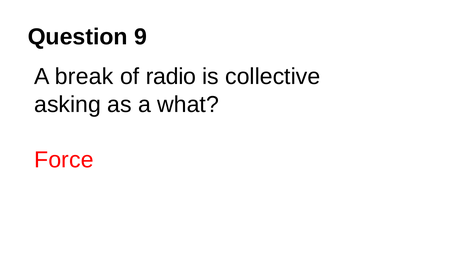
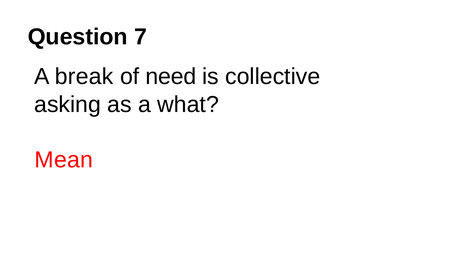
9: 9 -> 7 (141, 37)
radio: radio -> need (171, 77)
Force: Force -> Mean (64, 160)
